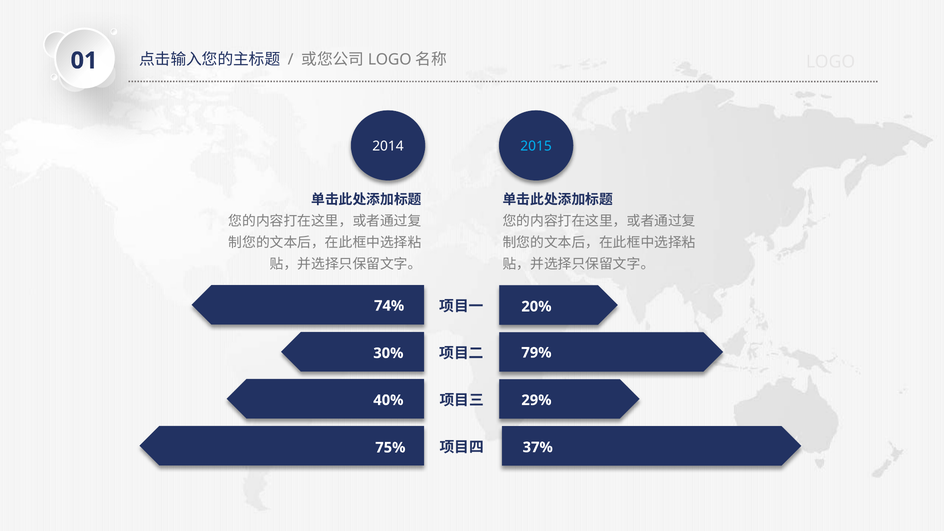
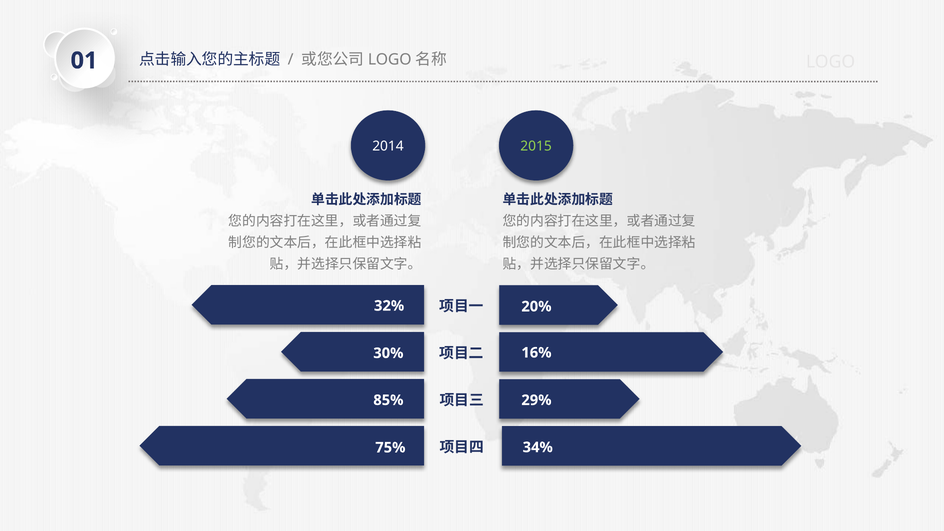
2015 colour: light blue -> light green (536, 146)
74%: 74% -> 32% (389, 306)
79%: 79% -> 16% (536, 353)
40%: 40% -> 85% (388, 400)
37%: 37% -> 34% (538, 447)
